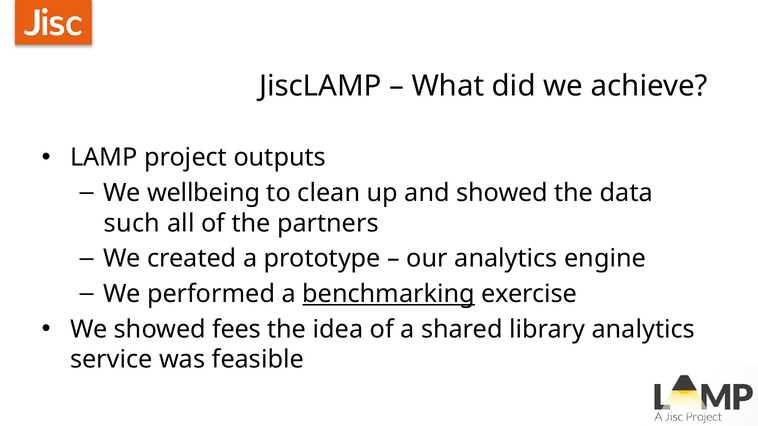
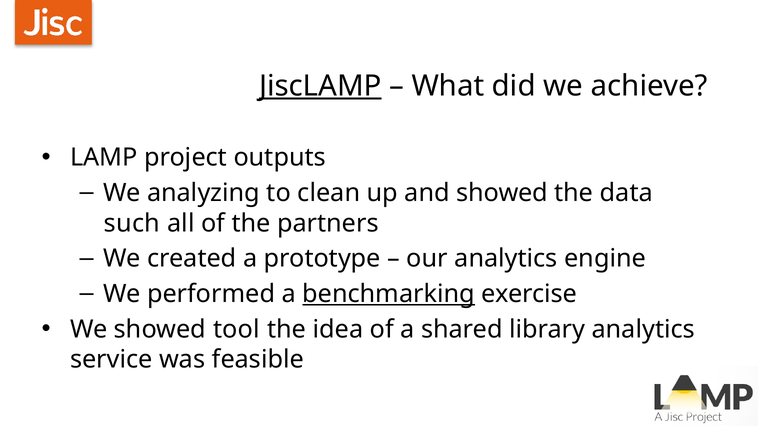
JiscLAMP underline: none -> present (320, 86)
wellbeing: wellbeing -> analyzing (203, 193)
fees: fees -> tool (236, 330)
